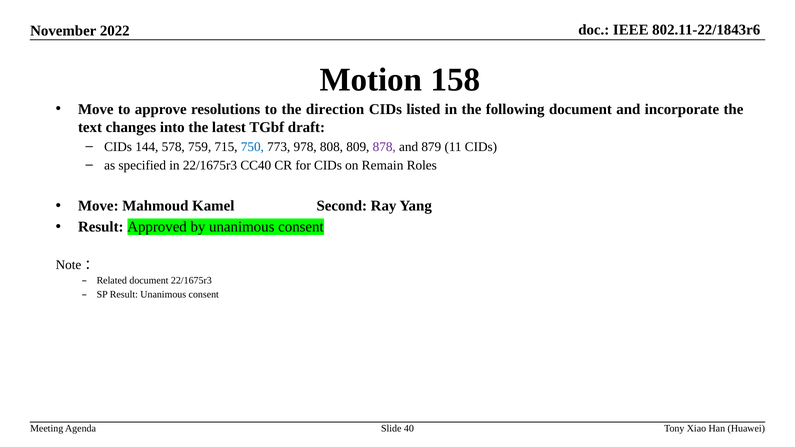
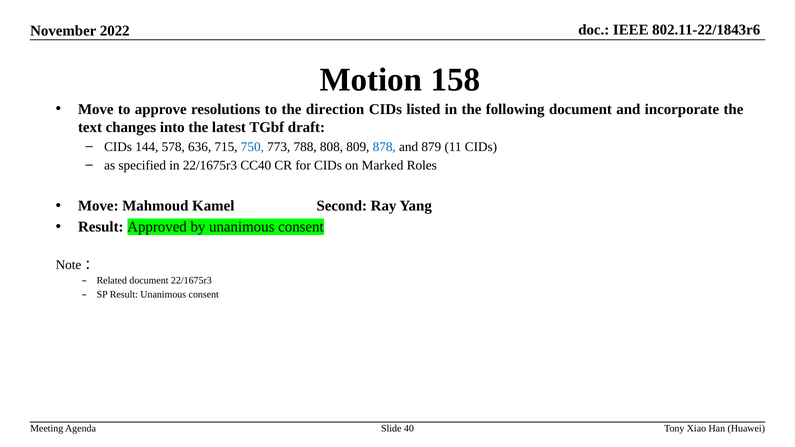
759: 759 -> 636 (200, 147)
978: 978 -> 788 (305, 147)
878 colour: purple -> blue (384, 147)
Remain: Remain -> Marked (383, 165)
